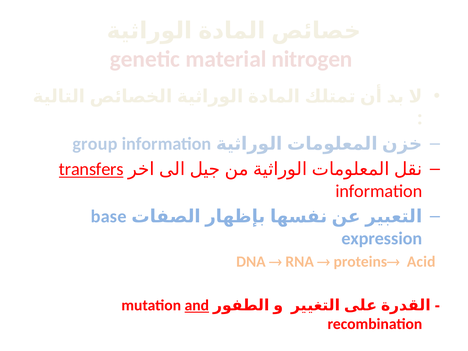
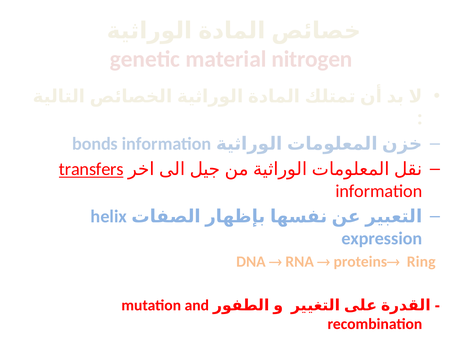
group: group -> bonds (95, 144)
base: base -> helix (109, 217)
Acid: Acid -> Ring (421, 262)
and underline: present -> none (197, 305)
